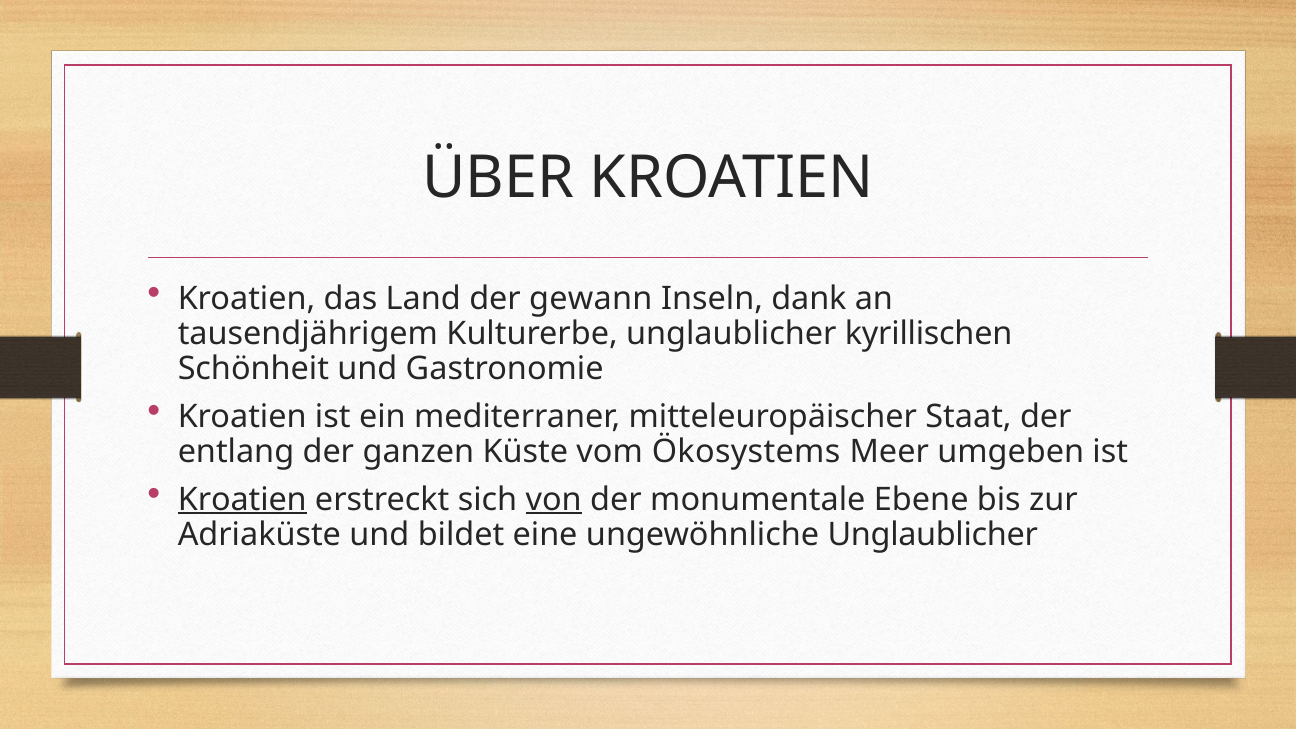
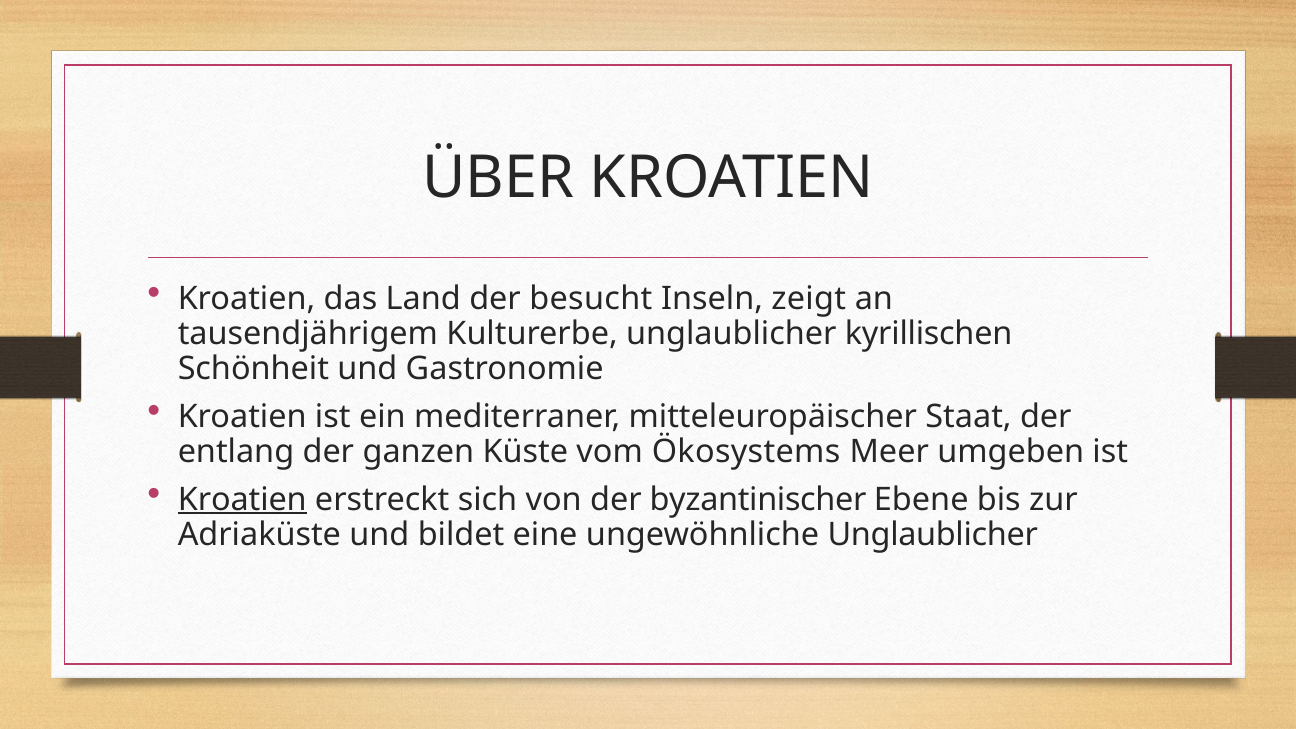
gewann: gewann -> besucht (591, 298)
dank: dank -> zeigt (809, 298)
von underline: present -> none (554, 499)
monumentale: monumentale -> byzantinischer (758, 499)
